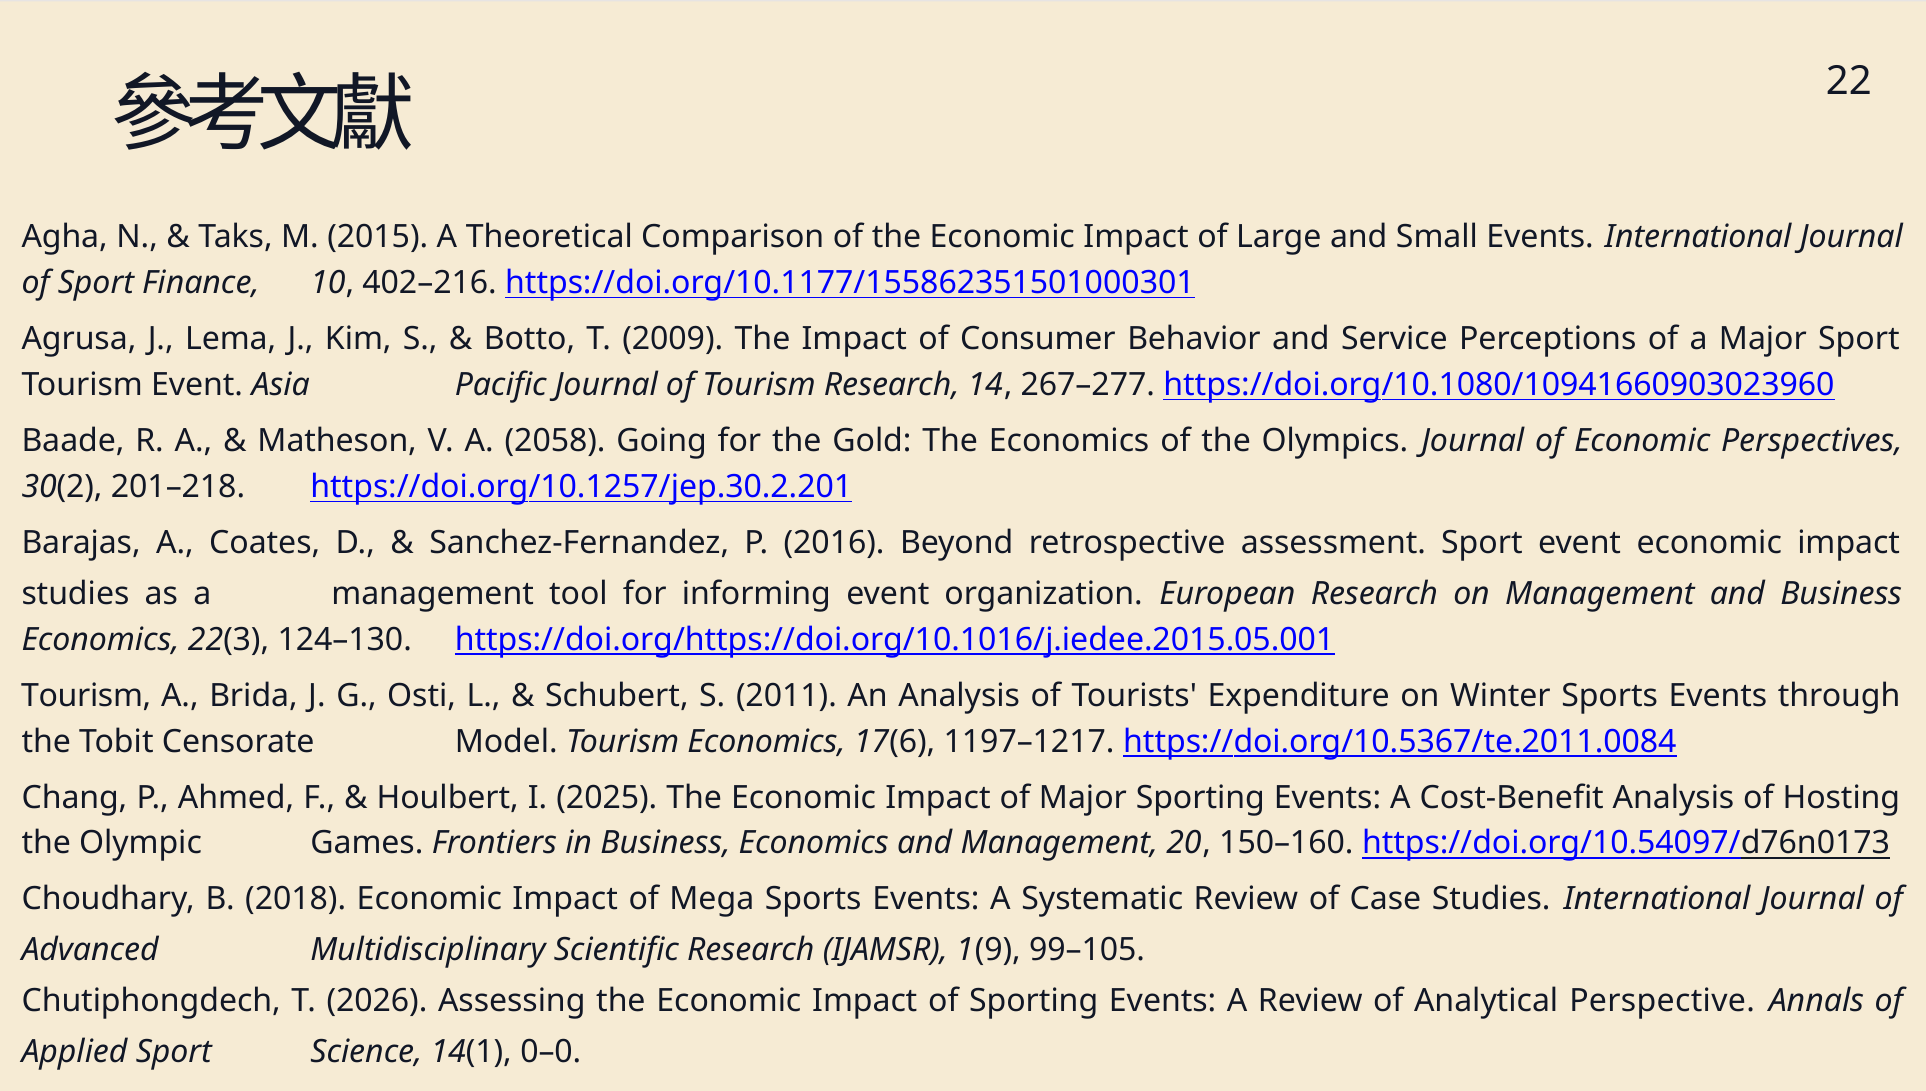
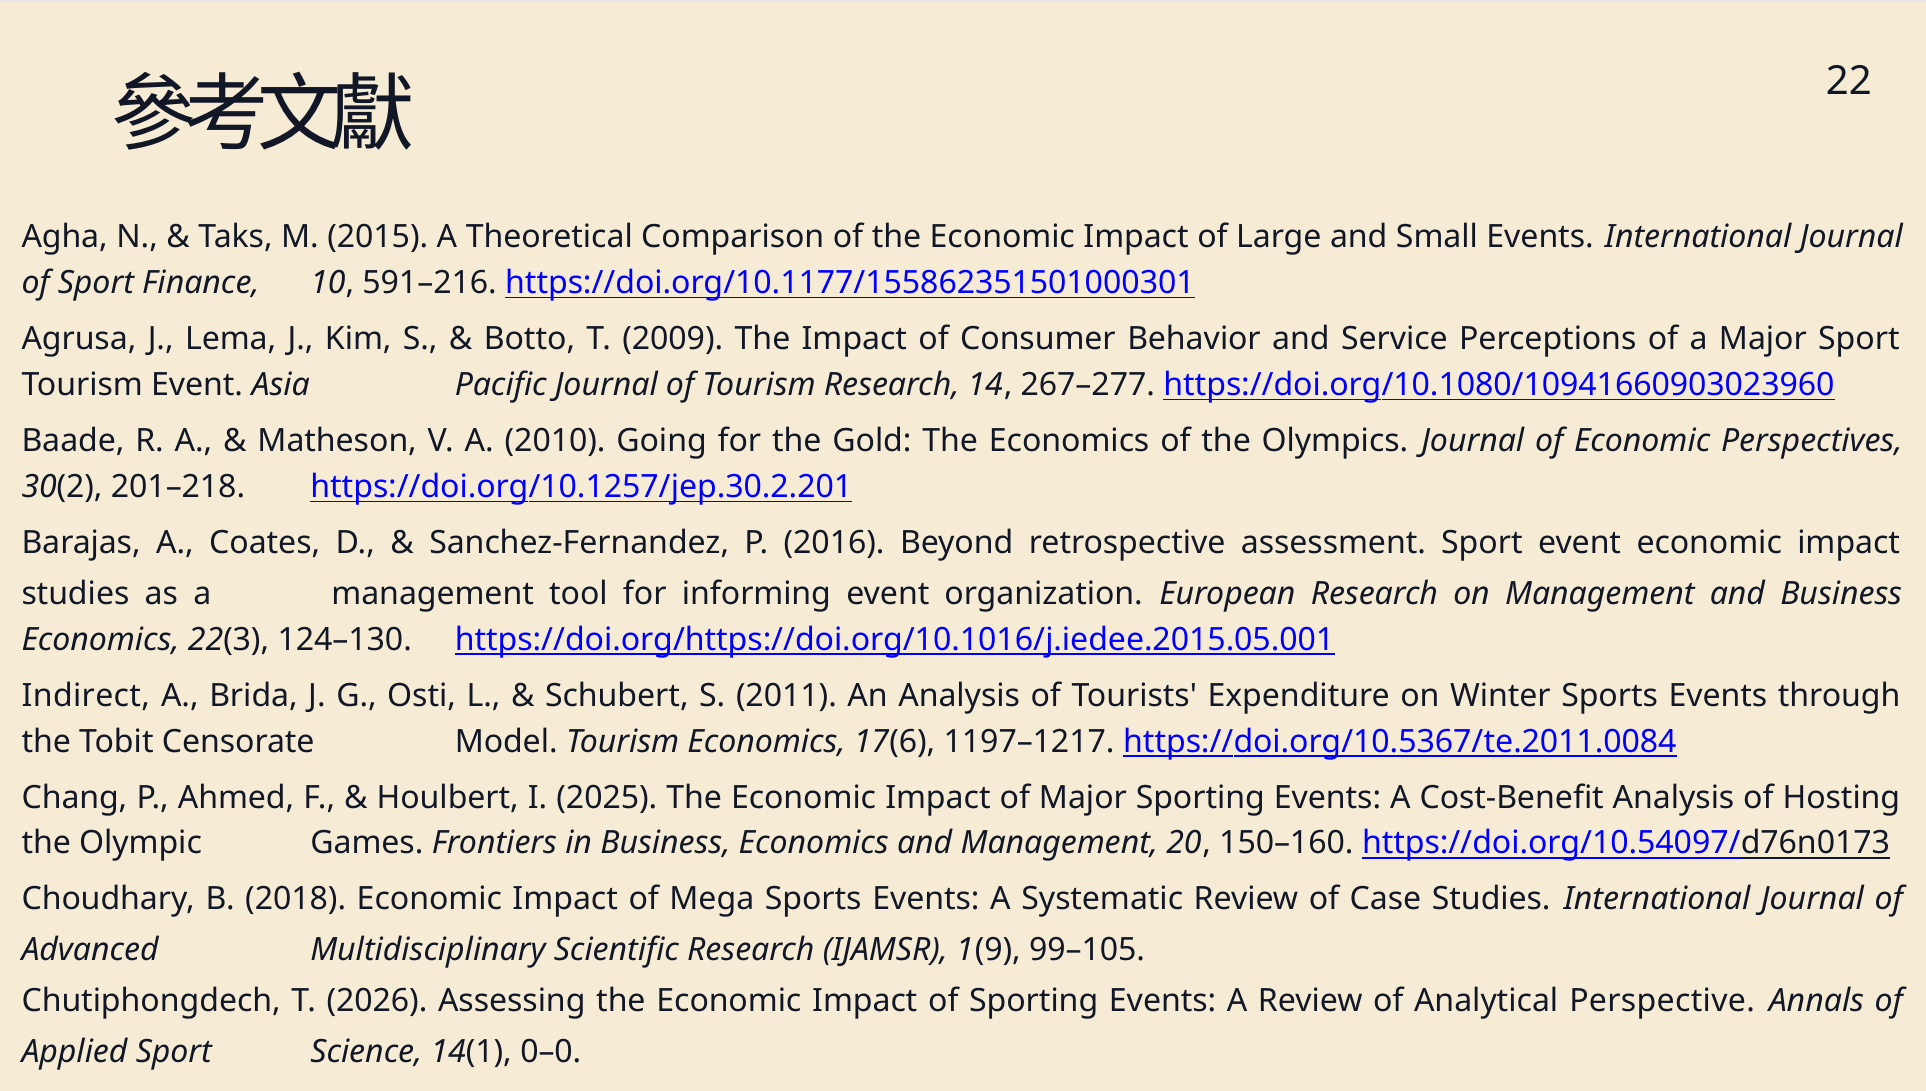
402–216: 402–216 -> 591–216 (430, 283)
2058: 2058 -> 2010 (555, 441)
Tourism: Tourism -> Indirect (86, 696)
